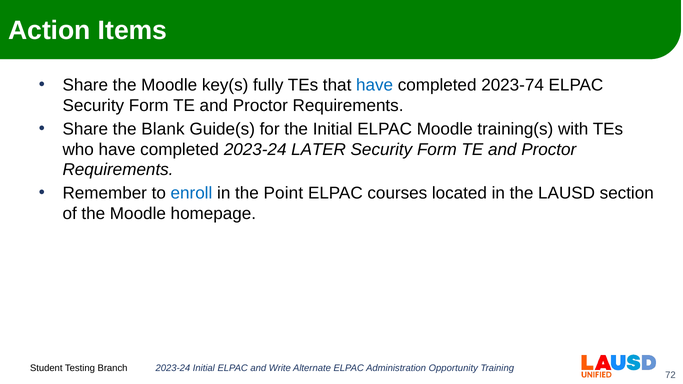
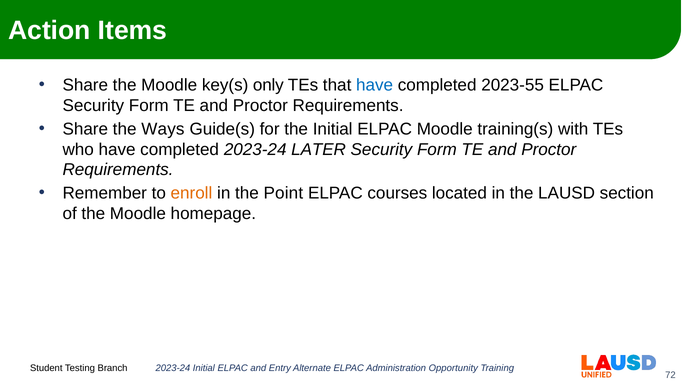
fully: fully -> only (268, 85)
2023-74: 2023-74 -> 2023-55 (513, 85)
Blank: Blank -> Ways (163, 129)
enroll colour: blue -> orange (191, 193)
Write: Write -> Entry (280, 368)
